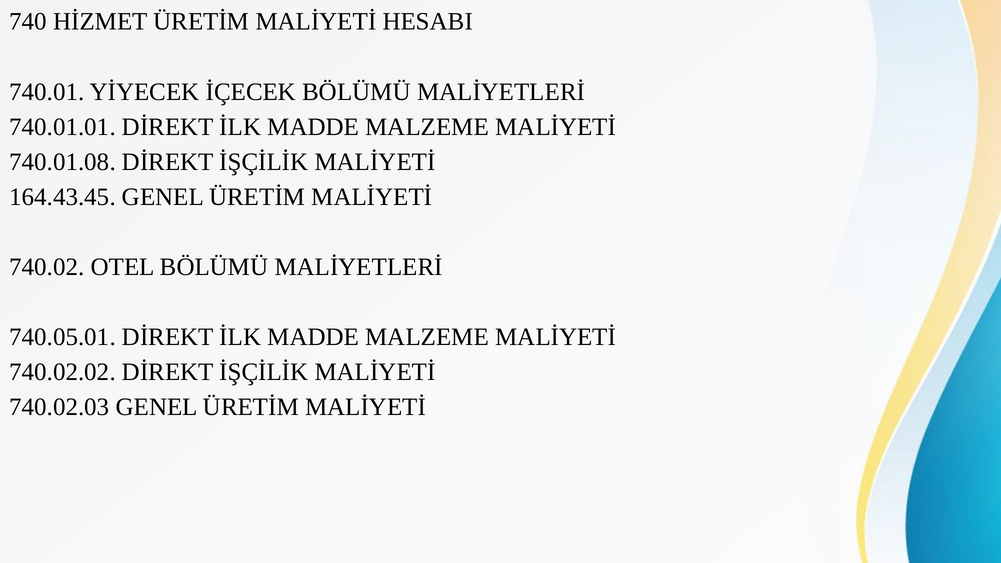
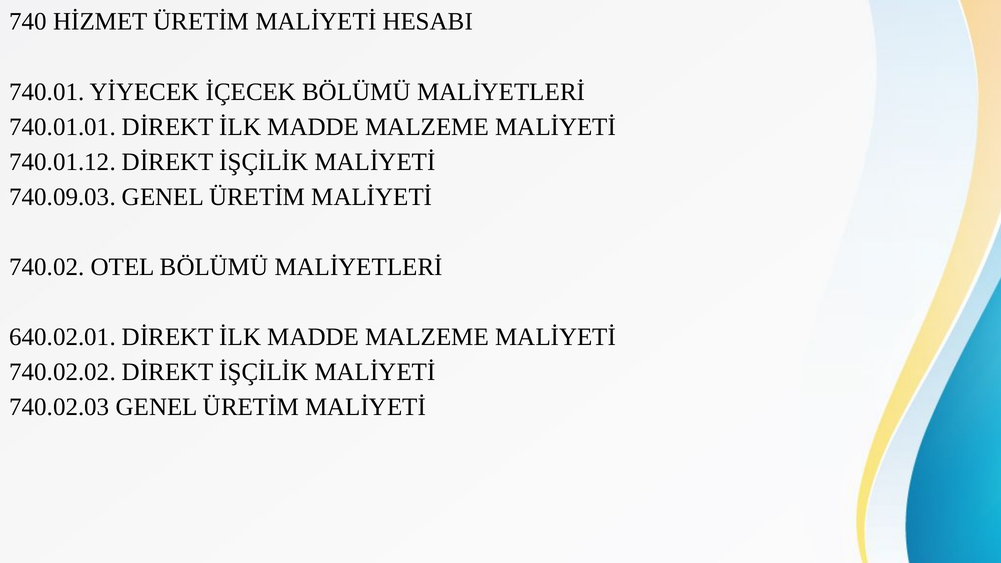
740.01.08: 740.01.08 -> 740.01.12 (63, 162)
164.43.45: 164.43.45 -> 740.09.03 (63, 197)
740.05.01: 740.05.01 -> 640.02.01 (63, 337)
